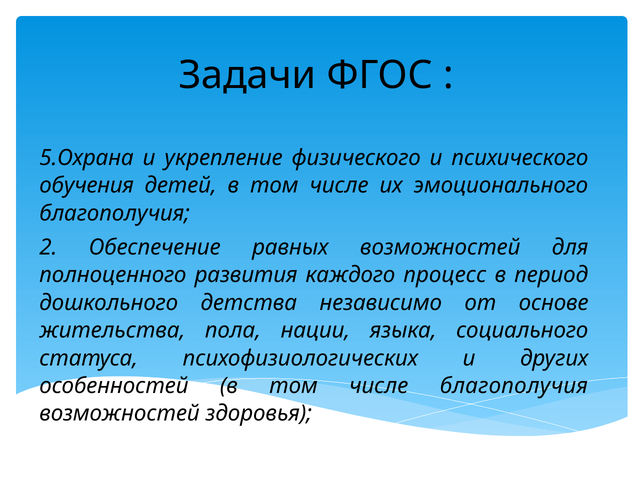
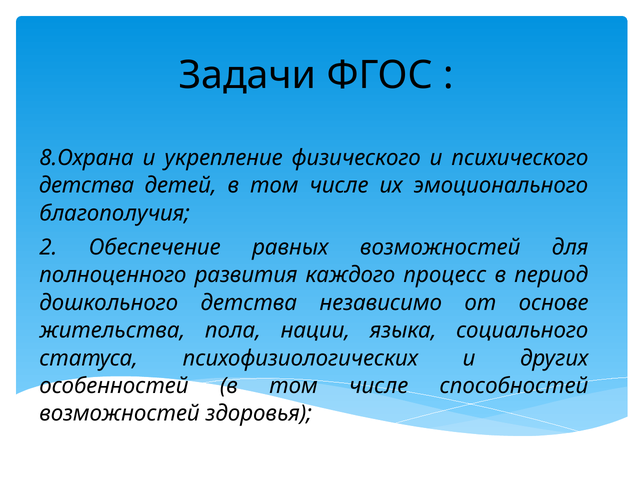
5.Охрана: 5.Охрана -> 8.Охрана (87, 158)
обучения: обучения -> детства (87, 186)
числе благополучия: благополучия -> способностей (514, 386)
